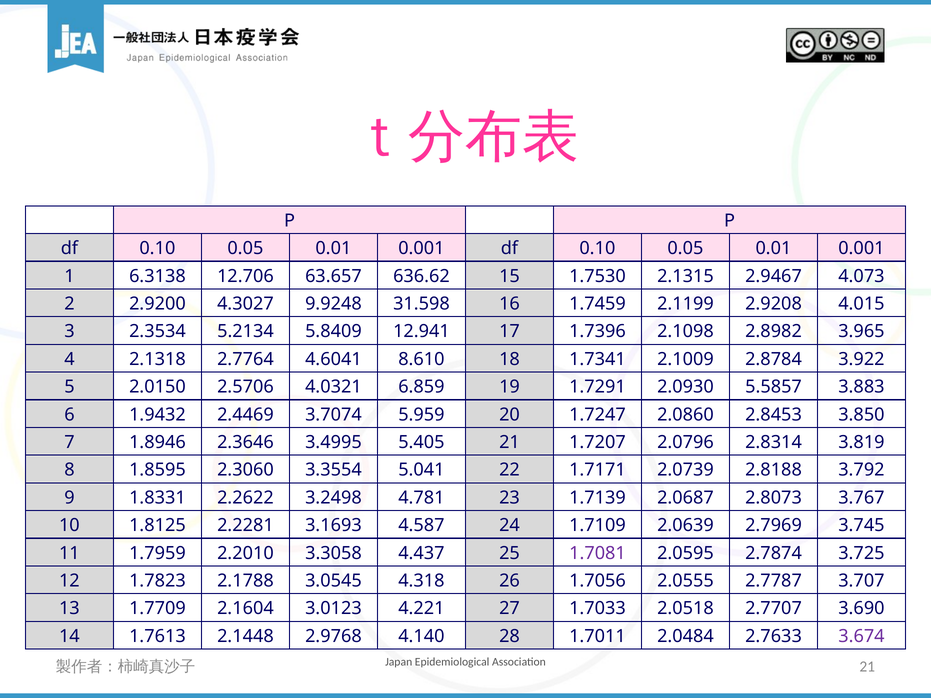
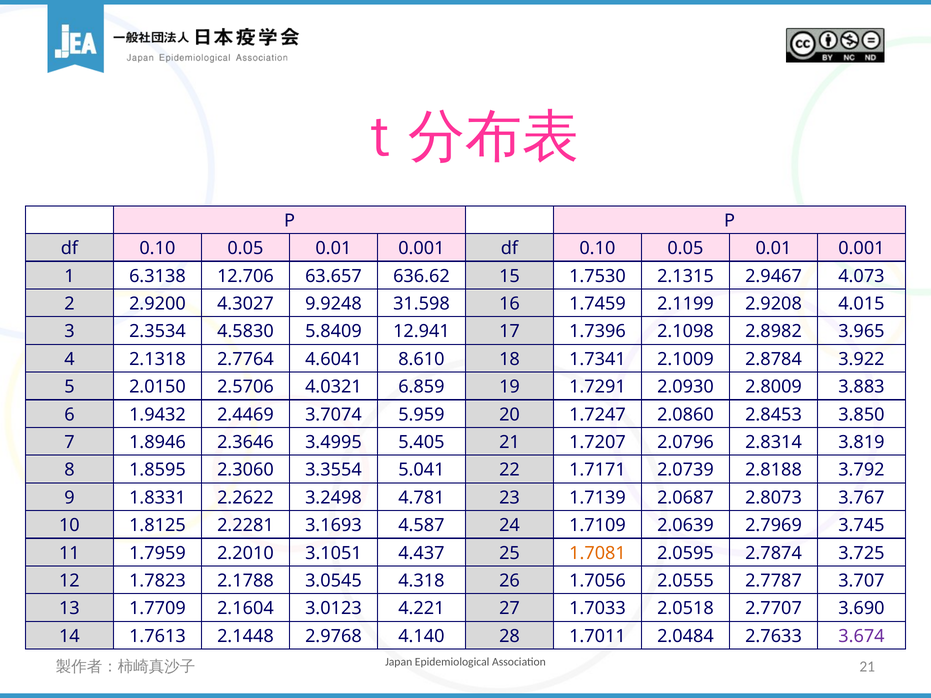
5.2134: 5.2134 -> 4.5830 (245, 332)
5.5857: 5.5857 -> 2.8009 (774, 387)
3.3058: 3.3058 -> 3.1051 (333, 553)
1.7081 colour: purple -> orange (597, 553)
